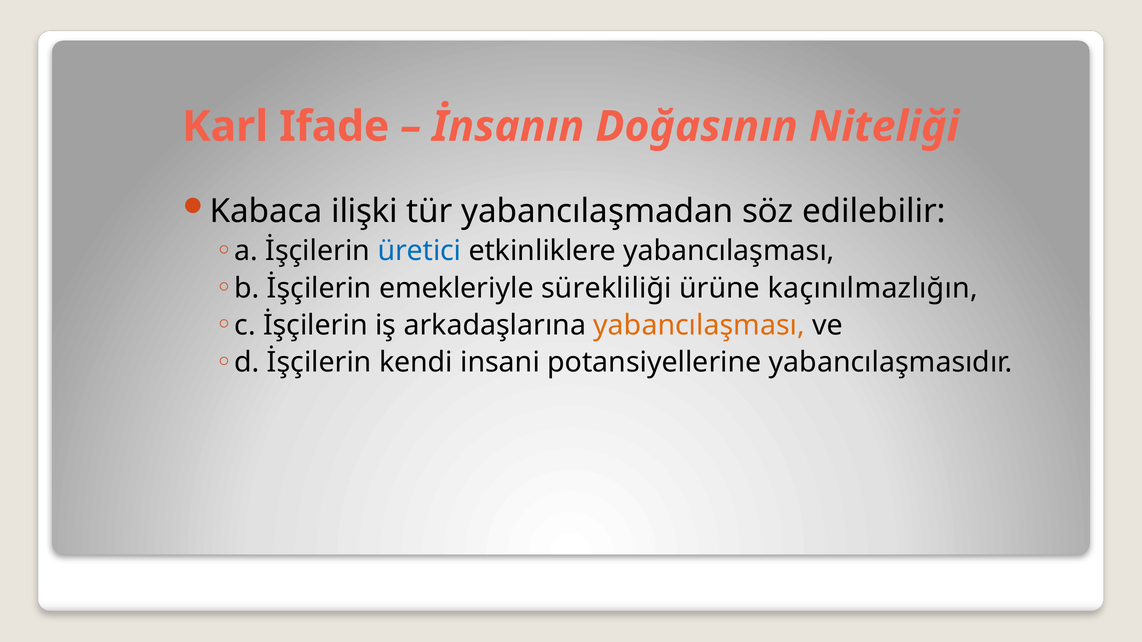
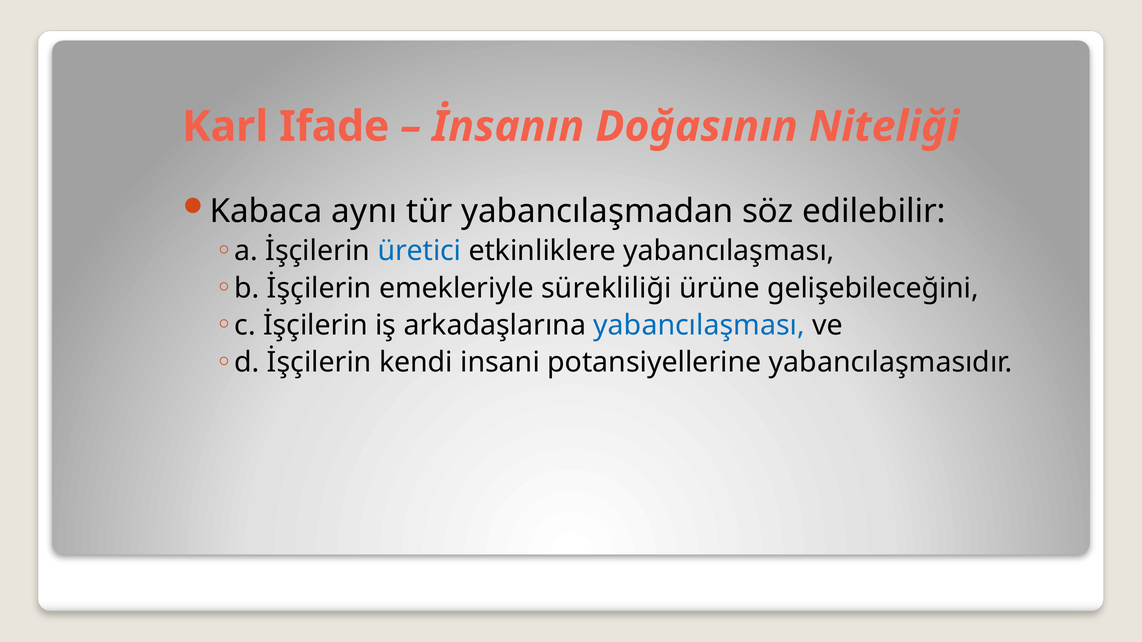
ilişki: ilişki -> aynı (364, 211)
kaçınılmazlığın: kaçınılmazlığın -> gelişebileceğini (873, 288)
yabancılaşması colour: orange -> blue (699, 326)
